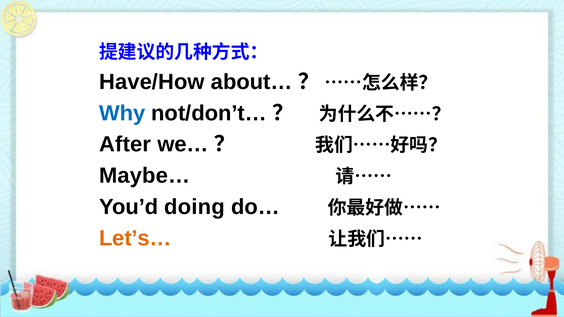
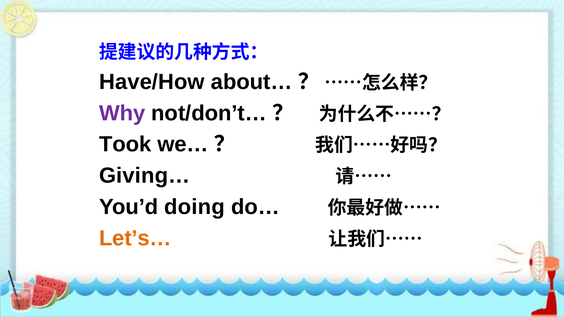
Why colour: blue -> purple (122, 113)
After: After -> Took (125, 145)
Maybe…: Maybe… -> Giving… (145, 176)
